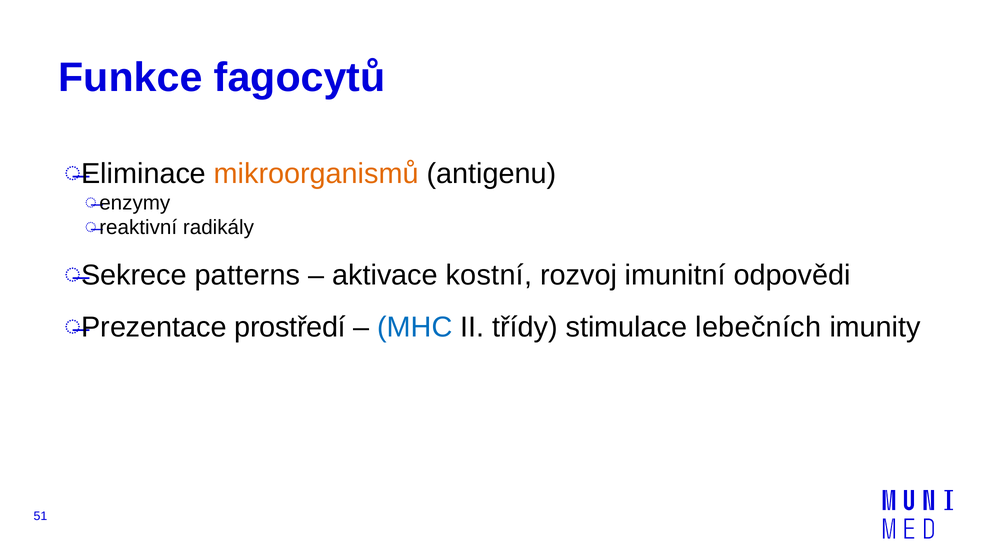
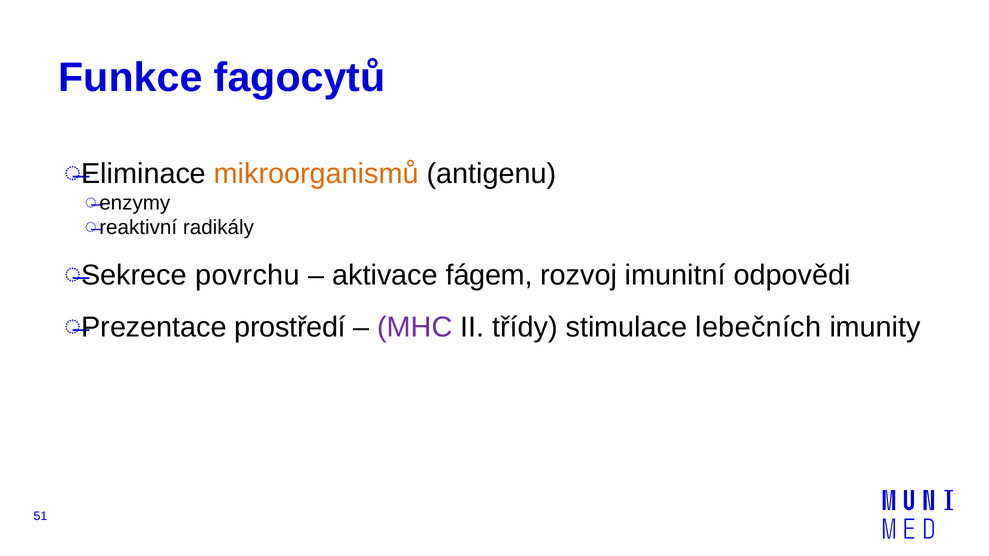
patterns: patterns -> povrchu (247, 275)
kostní: kostní -> fágem (489, 275)
MHC colour: blue -> purple (415, 327)
